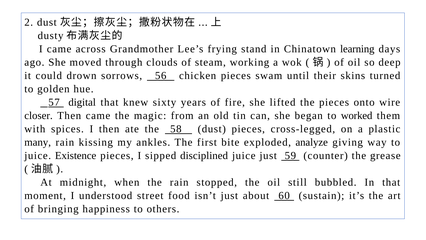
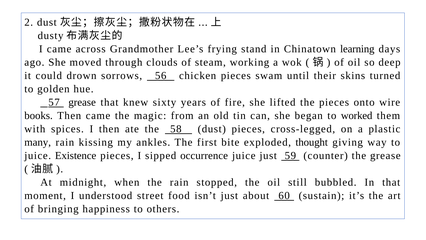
57 digital: digital -> grease (82, 102)
closer: closer -> books (39, 115)
analyze: analyze -> thought (312, 142)
disciplined: disciplined -> occurrence (204, 155)
